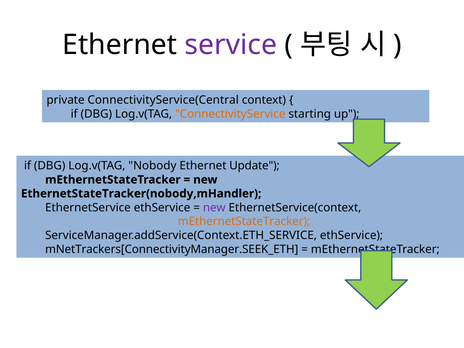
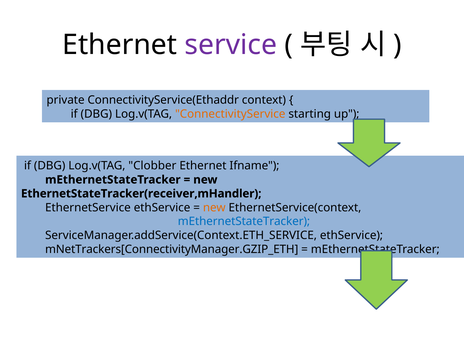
ConnectivityService(Central: ConnectivityService(Central -> ConnectivityService(Ethaddr (163, 100)
Nobody: Nobody -> Clobber (152, 166)
Update: Update -> Ifname (254, 166)
EthernetStateTracker(nobody,mHandler: EthernetStateTracker(nobody,mHandler -> EthernetStateTracker(receiver,mHandler (141, 194)
new colour: purple -> orange (214, 208)
mEthernetStateTracker colour: orange -> blue (244, 221)
mNetTrackers[ConnectivityManager.SEEK_ETH: mNetTrackers[ConnectivityManager.SEEK_ETH -> mNetTrackers[ConnectivityManager.GZIP_ETH (172, 249)
